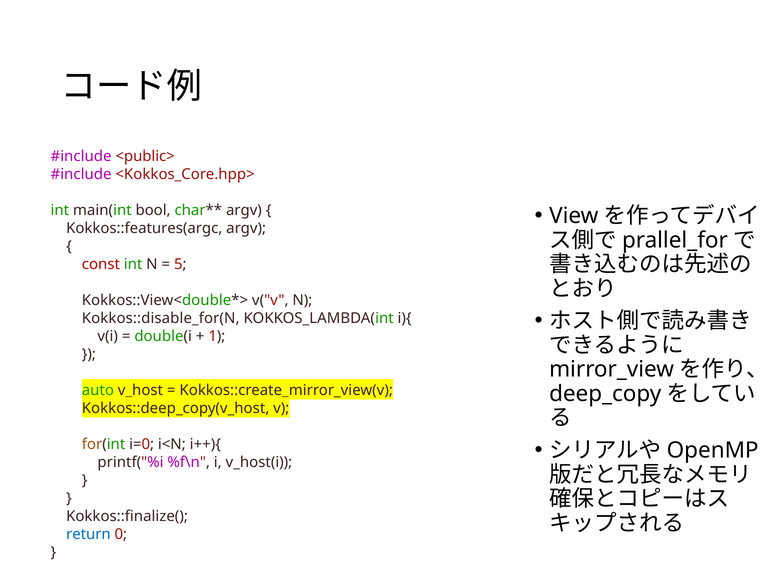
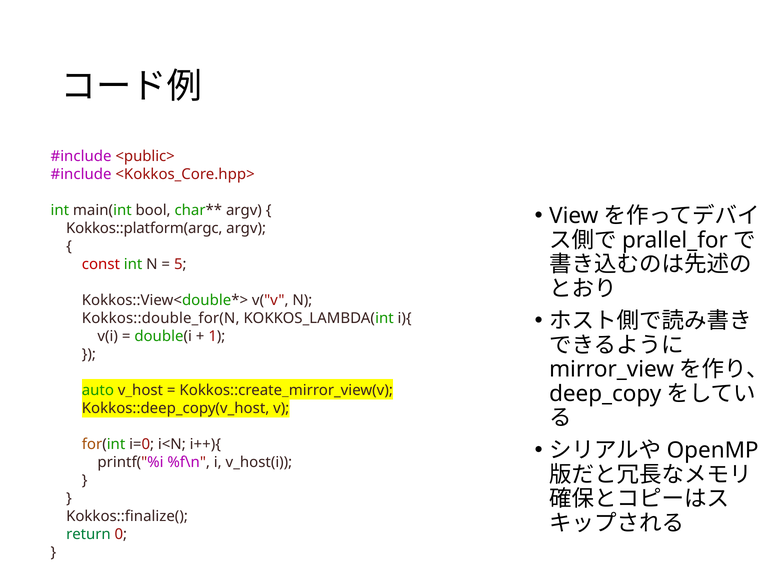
Kokkos::features(argc: Kokkos::features(argc -> Kokkos::platform(argc (144, 228)
Kokkos::disable_for(N: Kokkos::disable_for(N -> Kokkos::double_for(N (161, 318)
return colour: blue -> green (88, 534)
